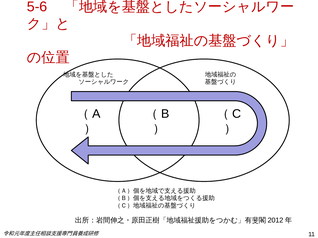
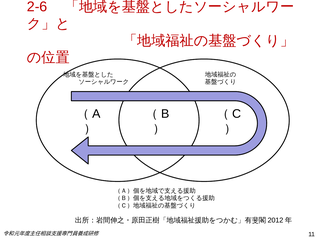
5-6: 5-6 -> 2-6 (37, 7)
